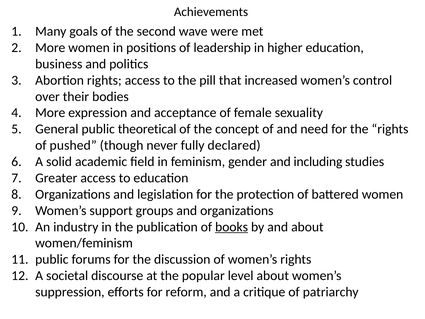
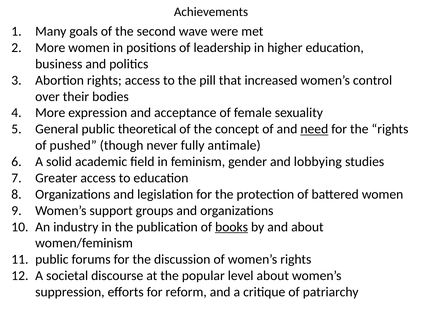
need underline: none -> present (314, 129)
declared: declared -> antimale (234, 145)
including: including -> lobbying (318, 162)
